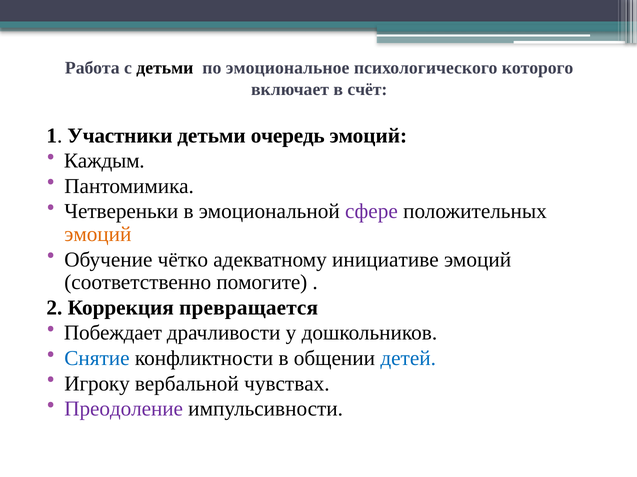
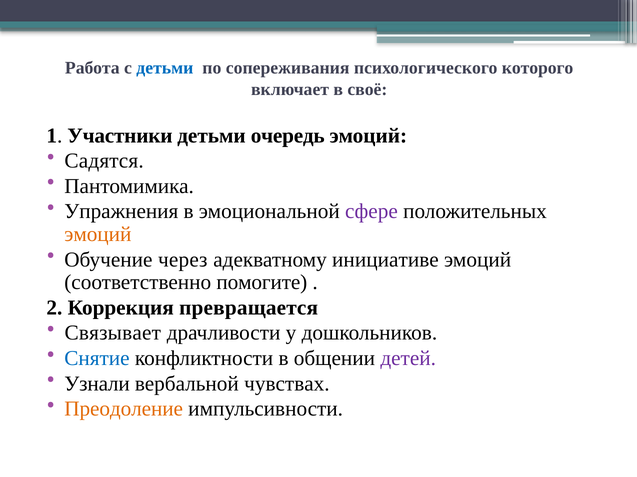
детьми colour: black -> blue (165, 68)
эмоциональное: эмоциональное -> сопереживания (288, 68)
счёт: счёт -> своё (367, 89)
Каждым: Каждым -> Садятся (104, 161)
Четвереньки: Четвереньки -> Упражнения (121, 212)
чётко: чётко -> через (183, 260)
Побеждает: Побеждает -> Связывает (113, 334)
детей colour: blue -> purple (408, 359)
Игроку: Игроку -> Узнали (97, 384)
Преодоление colour: purple -> orange (124, 409)
